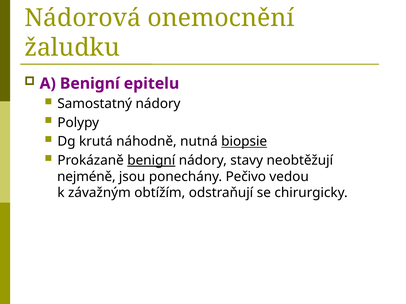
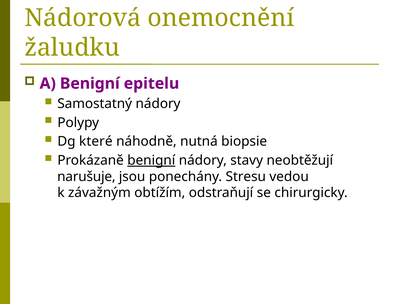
krutá: krutá -> které (96, 142)
biopsie underline: present -> none (244, 142)
nejméně: nejméně -> narušuje (86, 177)
Pečivo: Pečivo -> Stresu (246, 177)
